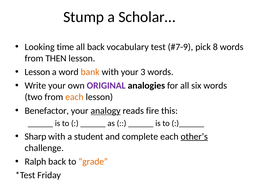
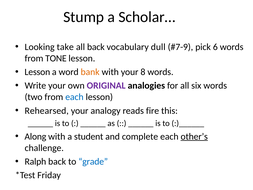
time: time -> take (65, 47)
test: test -> dull (158, 47)
8: 8 -> 6 (215, 47)
THEN: THEN -> TONE (56, 58)
3: 3 -> 8 (143, 72)
each colour: orange -> blue (74, 97)
Benefactor: Benefactor -> Rehearsed (47, 111)
analogy underline: present -> none (106, 111)
Sharp: Sharp -> Along (35, 136)
grade colour: orange -> blue (93, 161)
